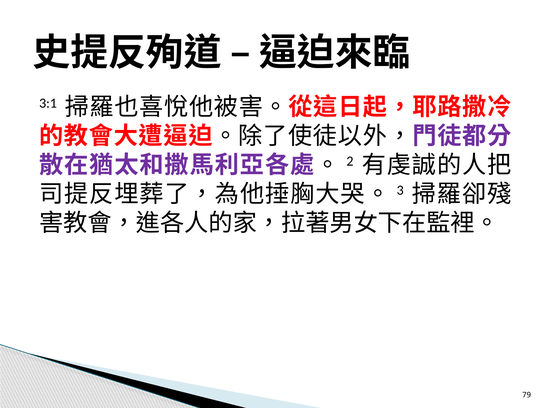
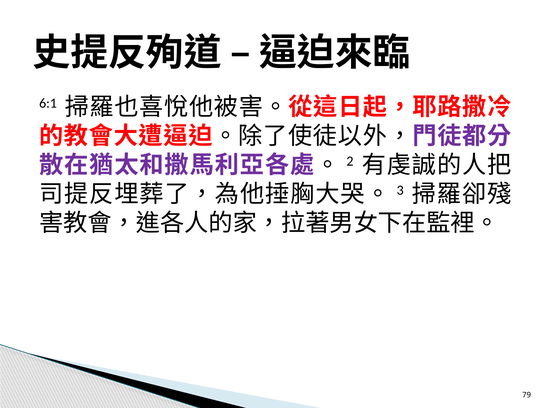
3:1: 3:1 -> 6:1 (48, 103)
